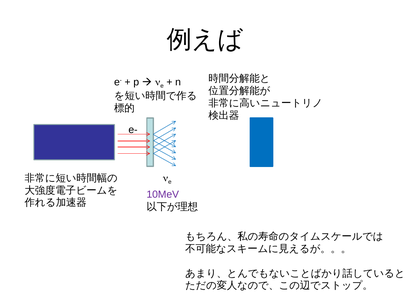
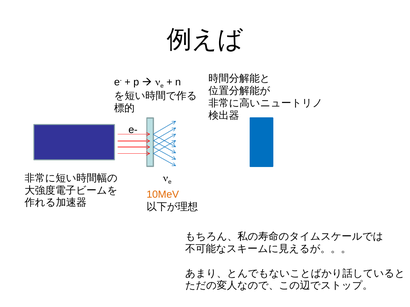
10MeV colour: purple -> orange (163, 195)
